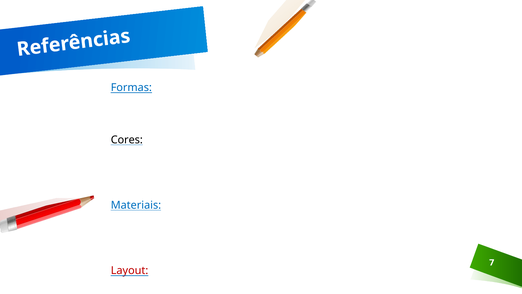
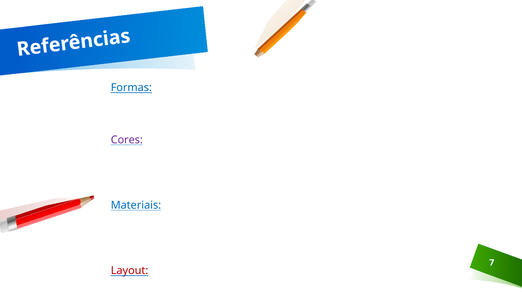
Cores colour: black -> purple (127, 140)
